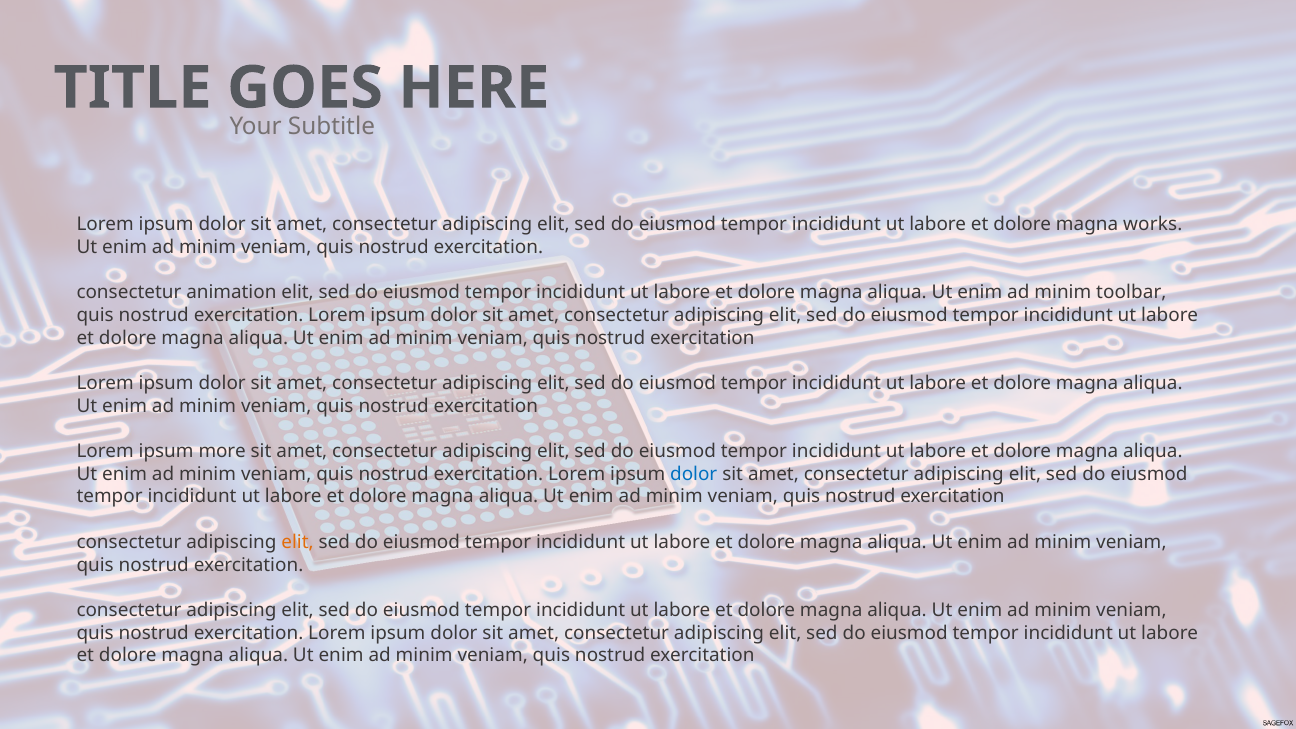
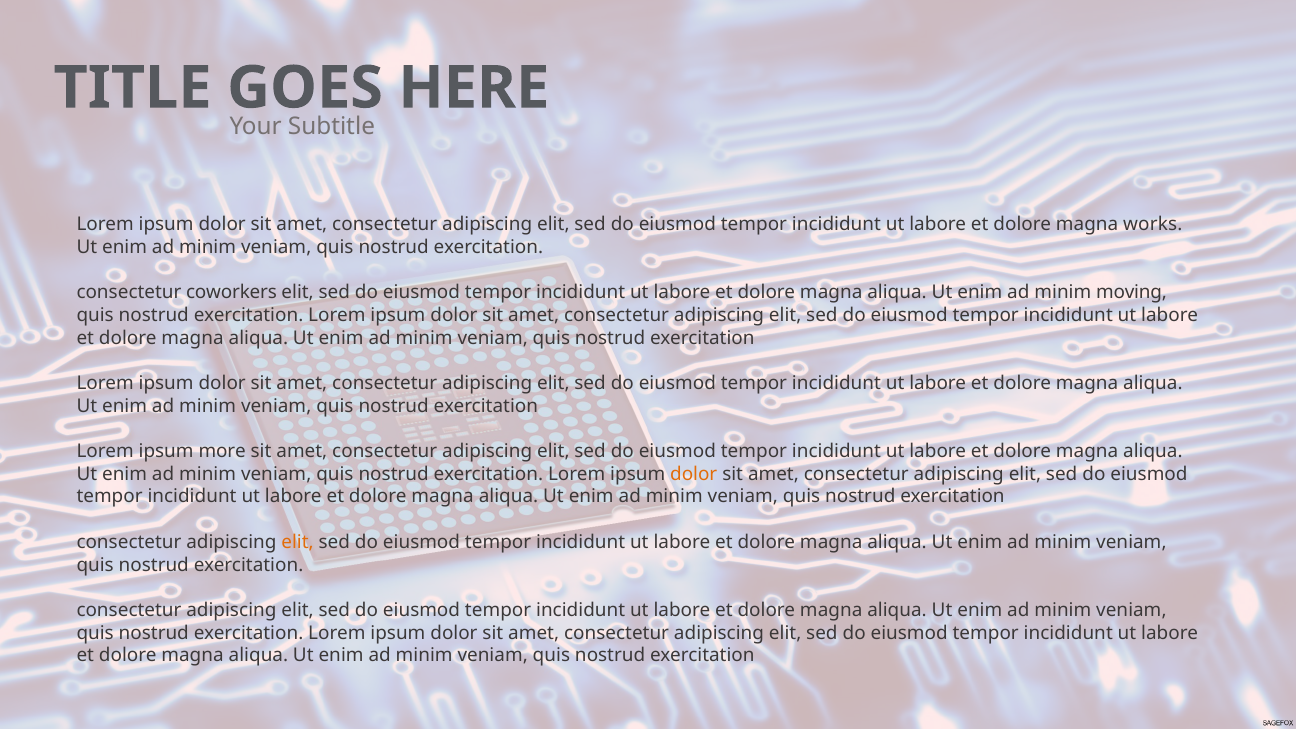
animation: animation -> coworkers (231, 292)
toolbar: toolbar -> moving (1132, 292)
dolor colour: blue -> orange (694, 474)
